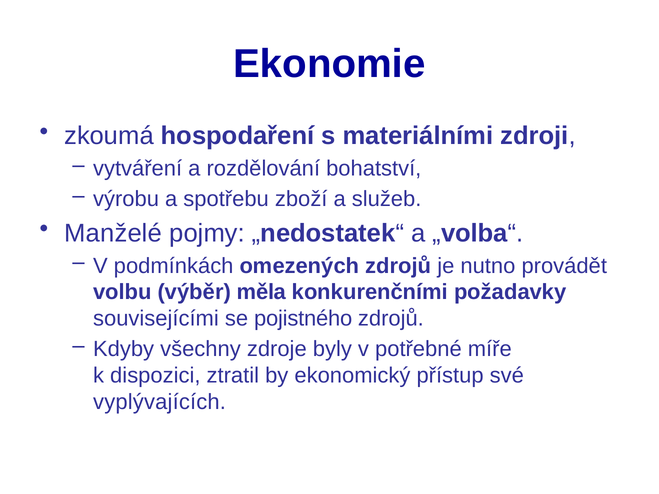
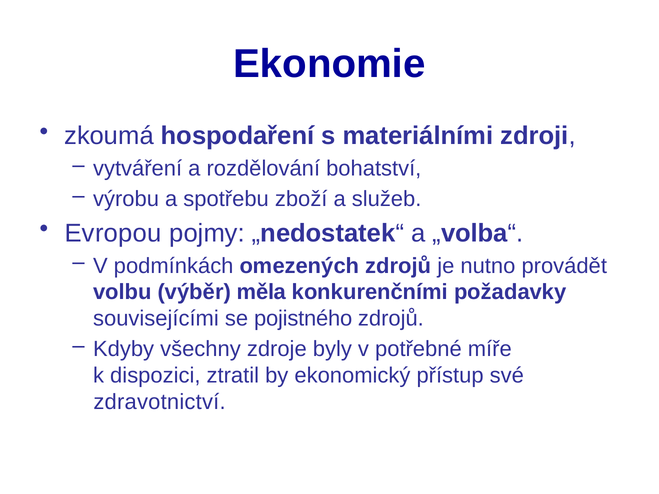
Manželé: Manželé -> Evropou (113, 233)
vyplývajících: vyplývajících -> zdravotnictví (159, 402)
